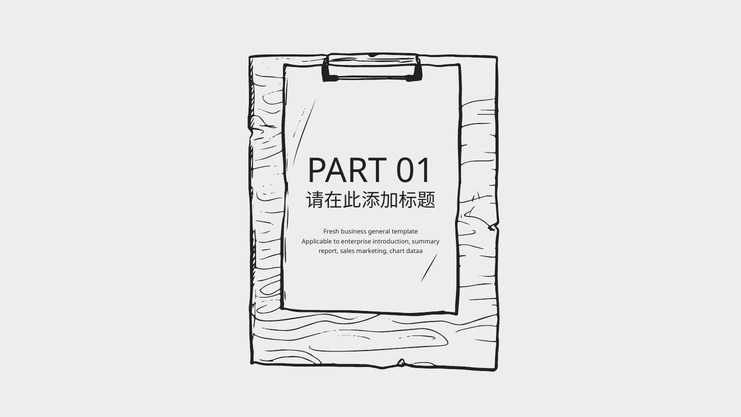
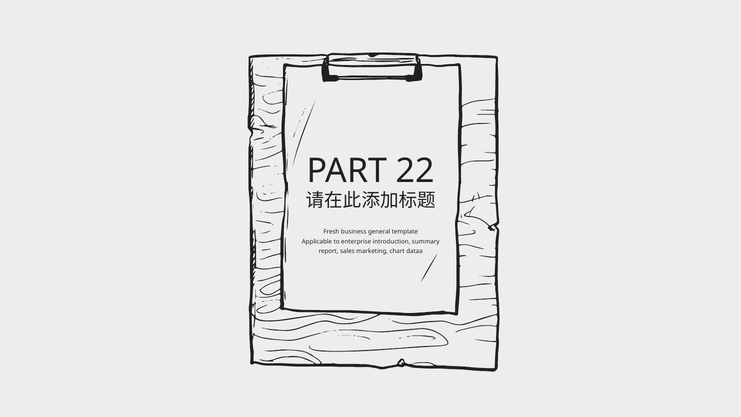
01: 01 -> 22 (415, 171)
